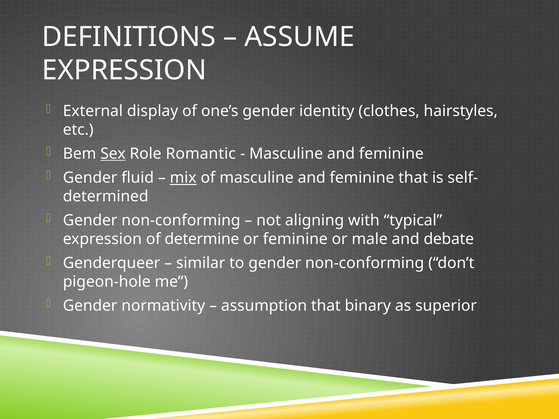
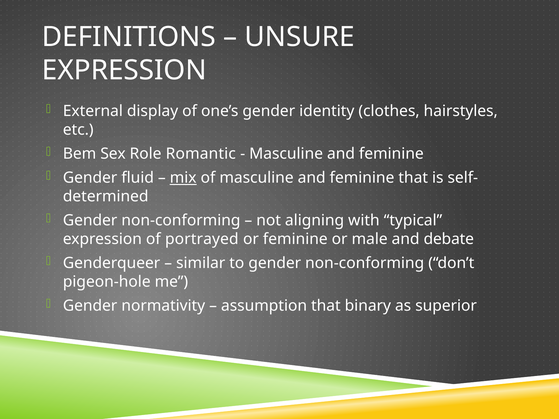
ASSUME: ASSUME -> UNSURE (300, 37)
Sex underline: present -> none (113, 154)
determine: determine -> portrayed (202, 239)
